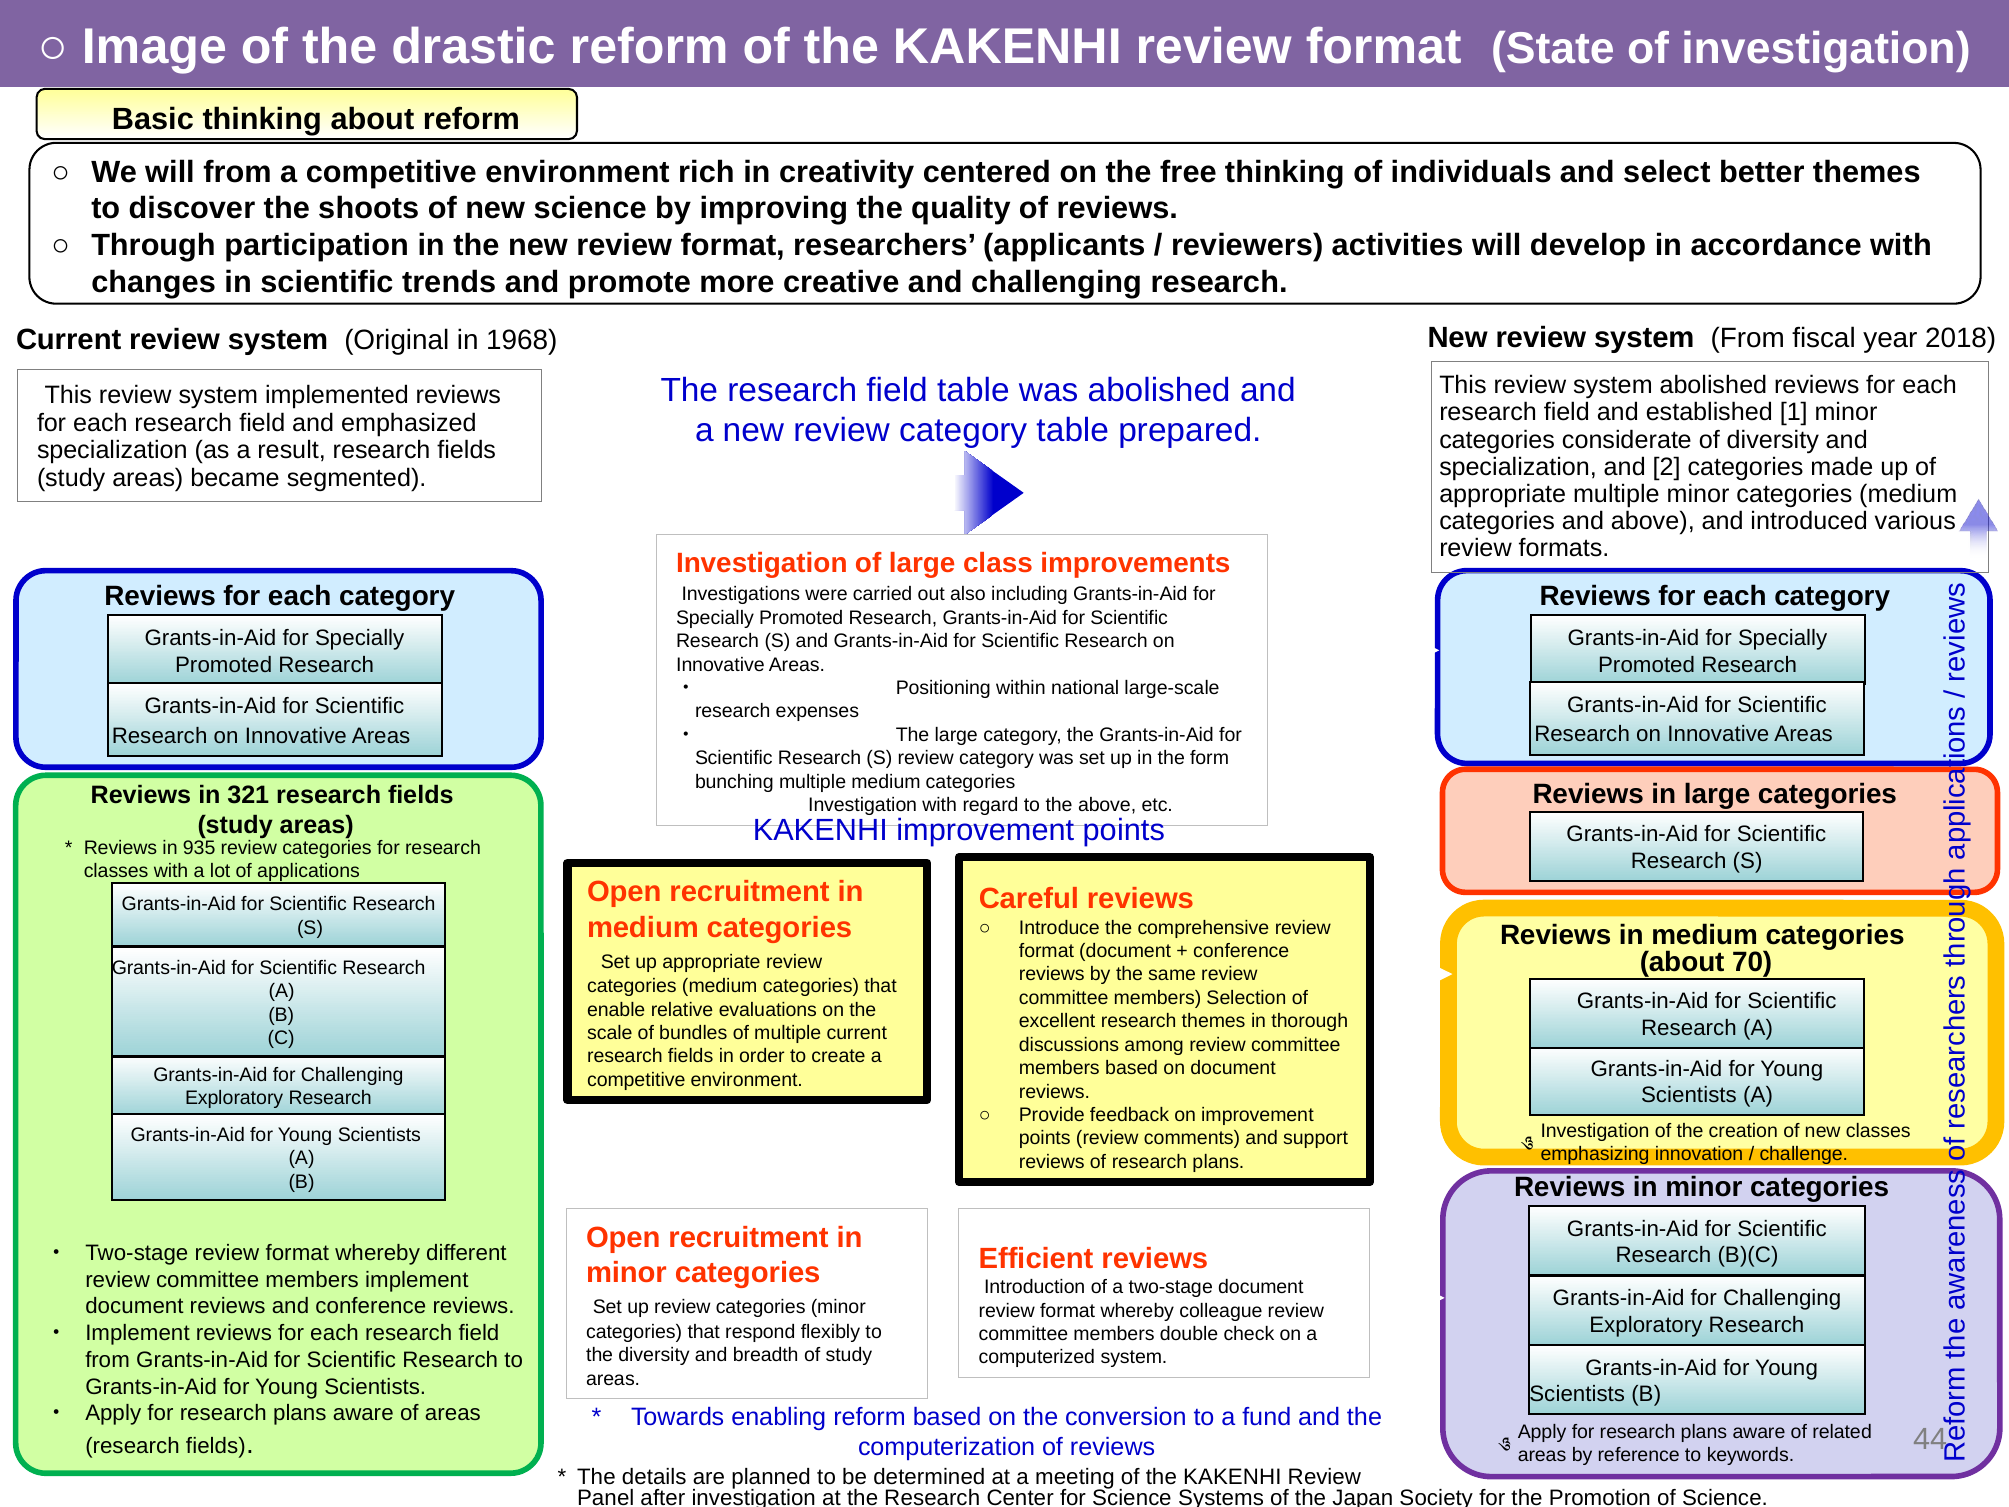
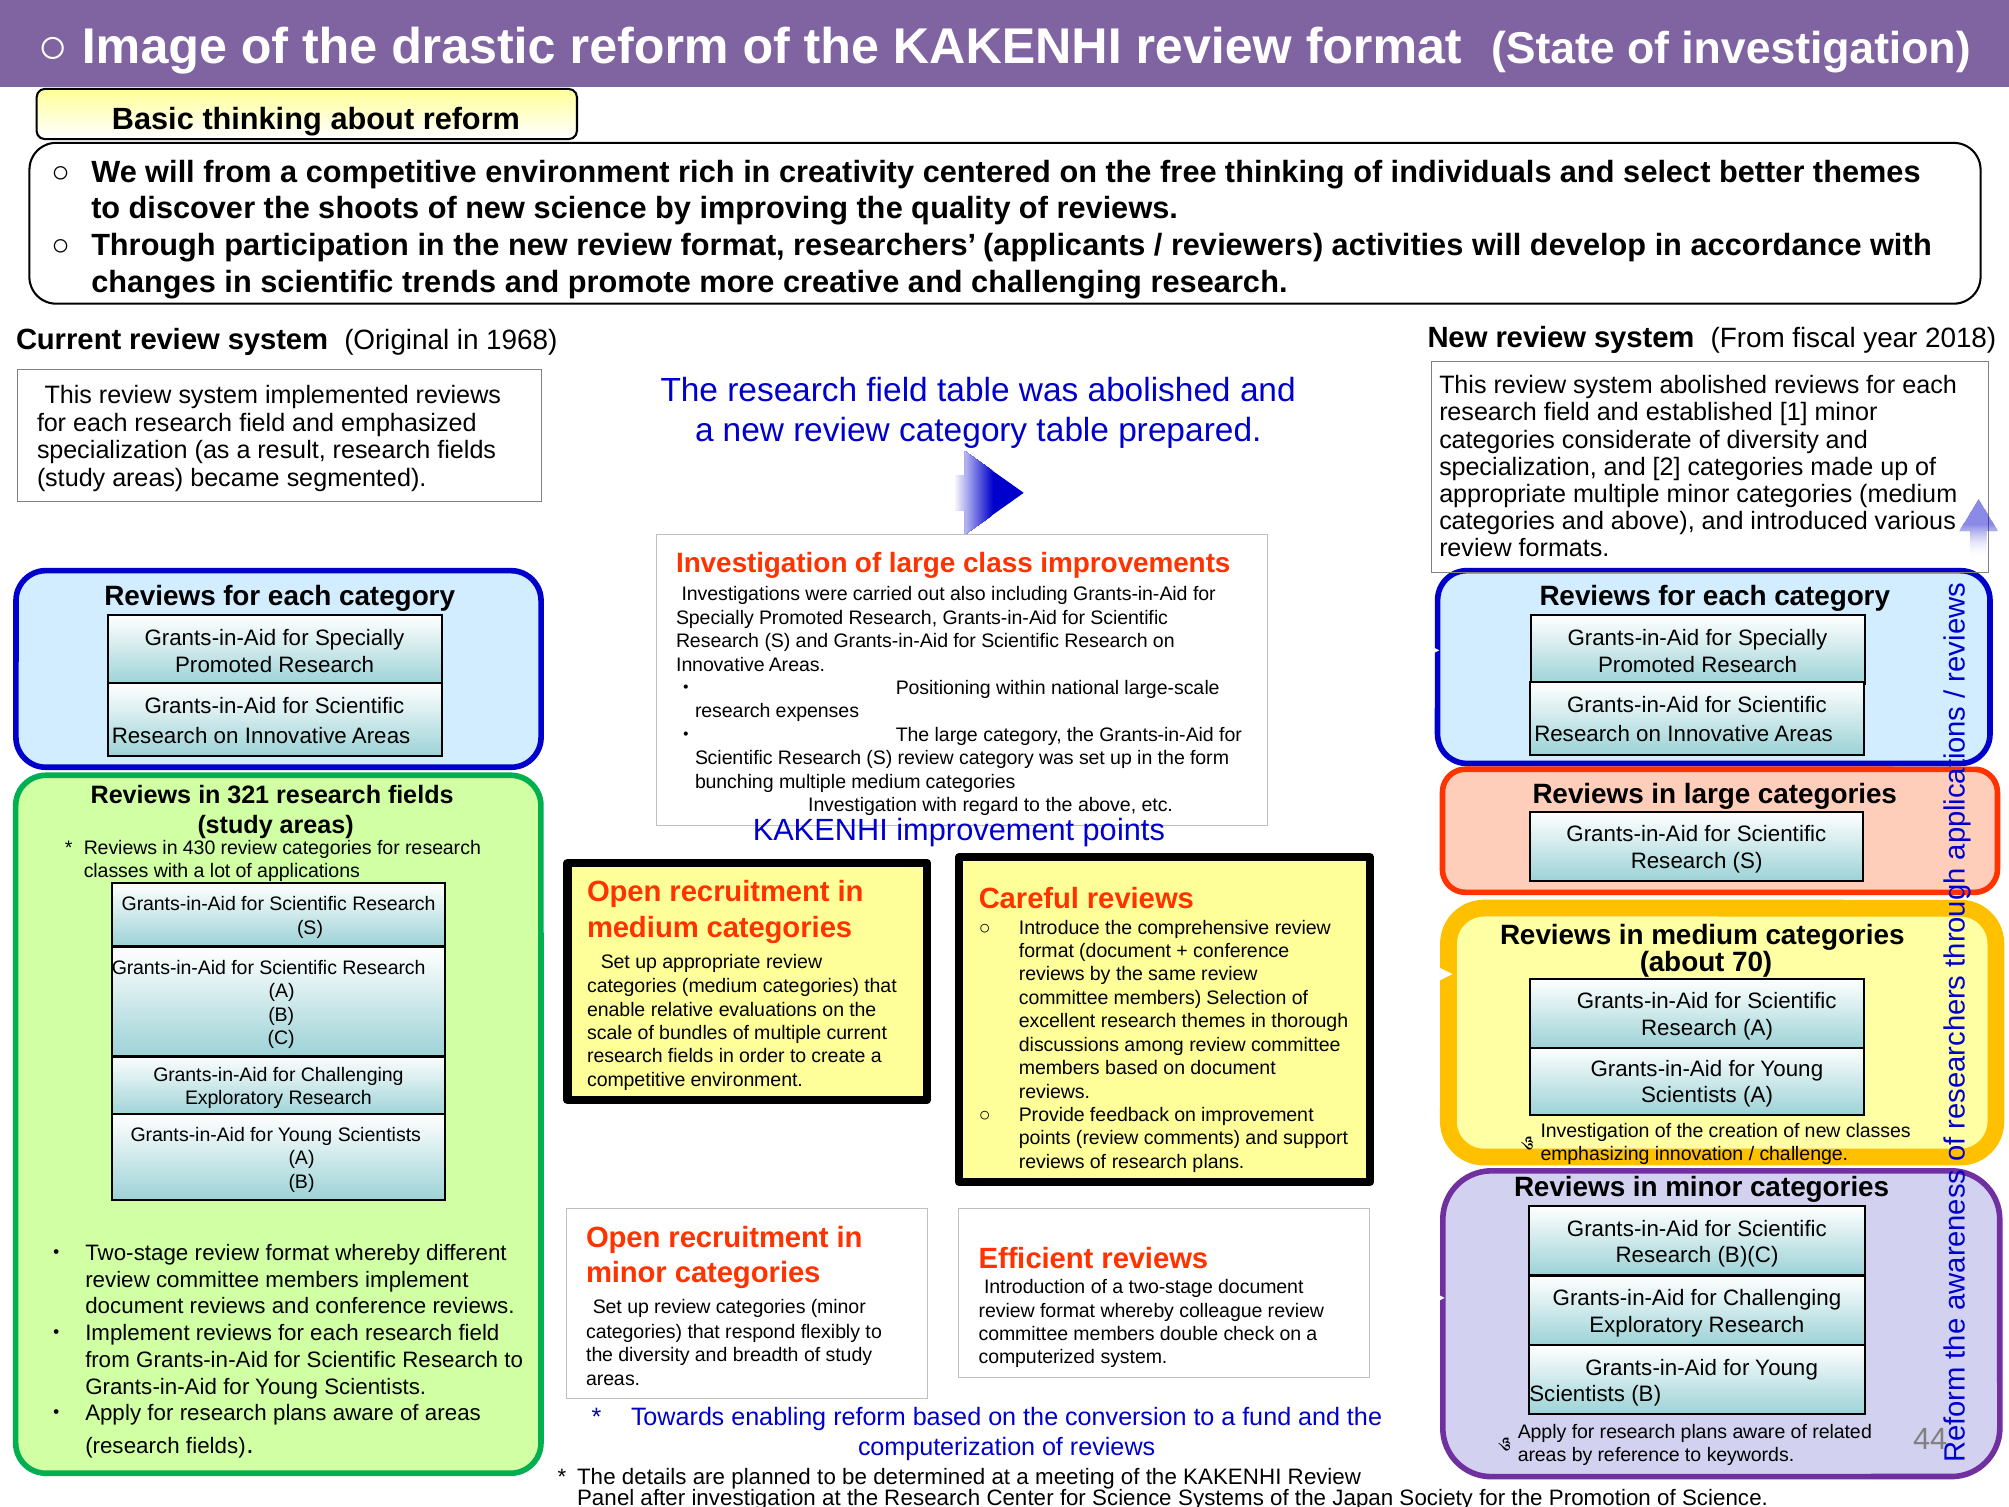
935: 935 -> 430 (199, 848)
